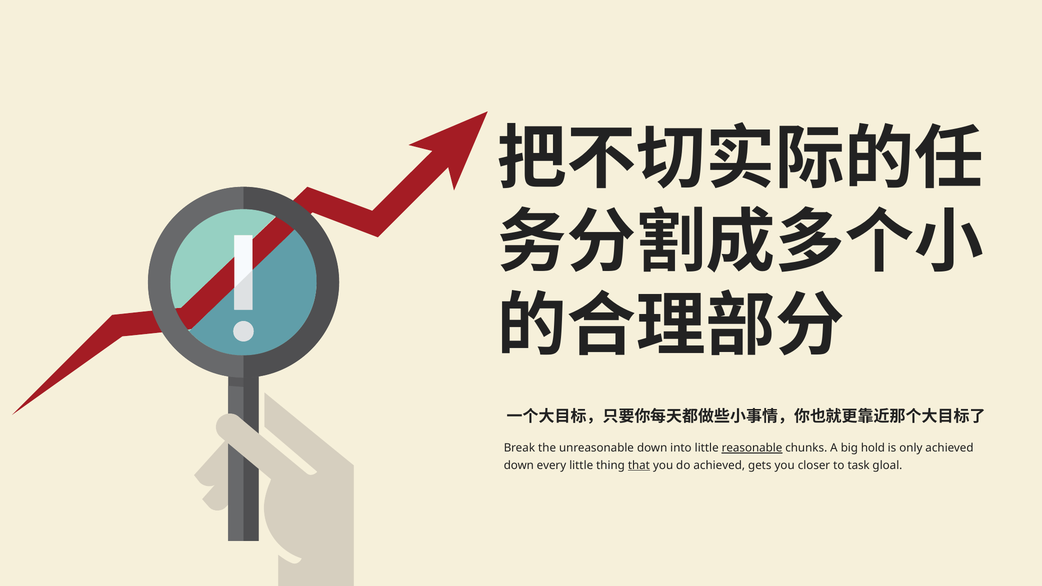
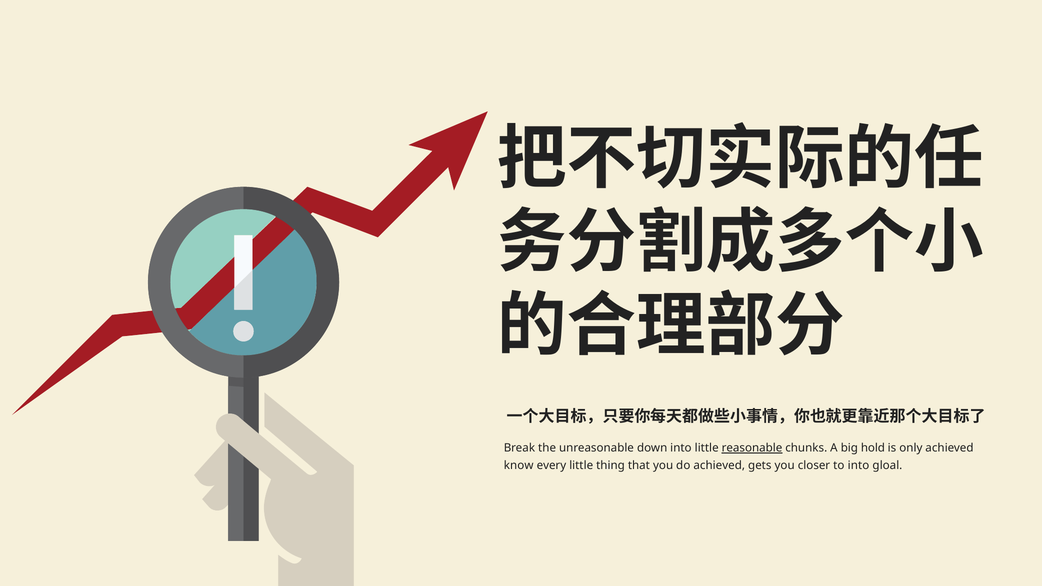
down: down -> know (519, 465)
that underline: present -> none (639, 465)
to task: task -> into (859, 465)
